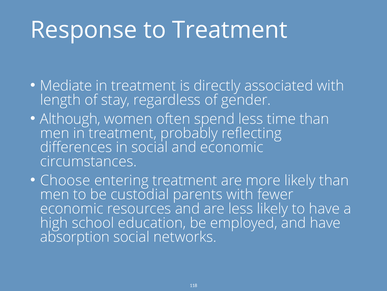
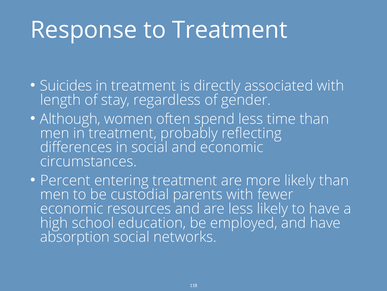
Mediate: Mediate -> Suicides (66, 86)
Choose: Choose -> Percent (65, 180)
